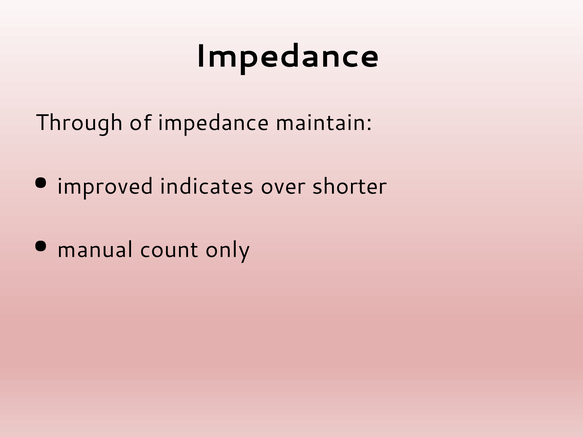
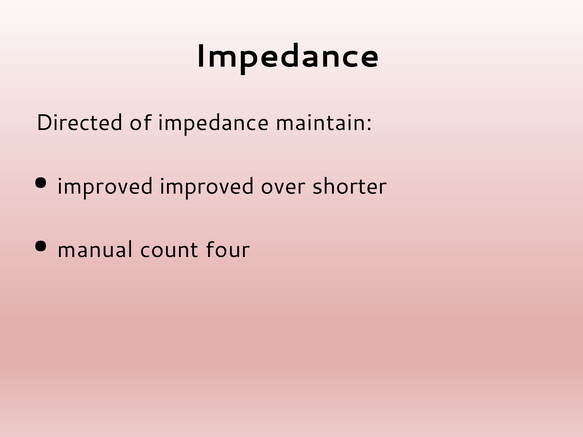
Through: Through -> Directed (79, 123)
improved indicates: indicates -> improved (207, 186)
only: only -> four (228, 250)
